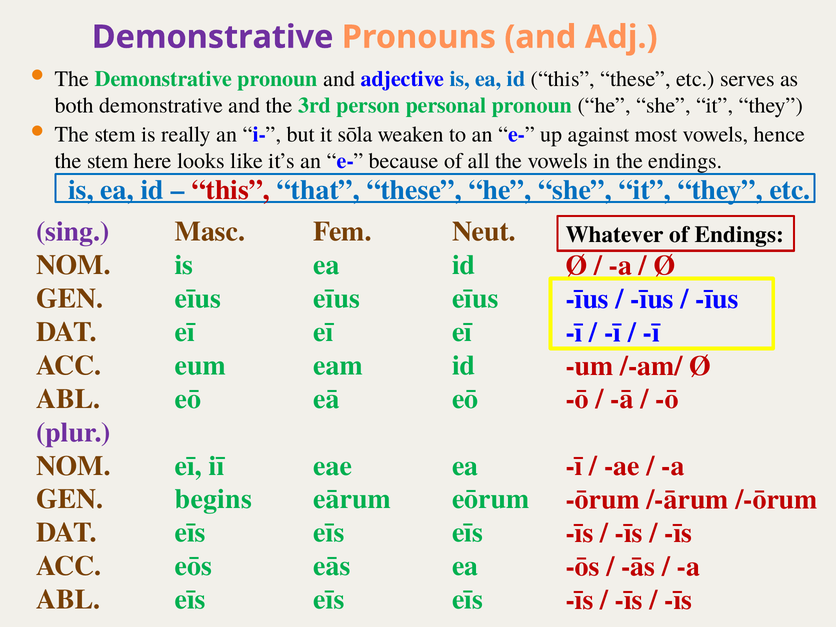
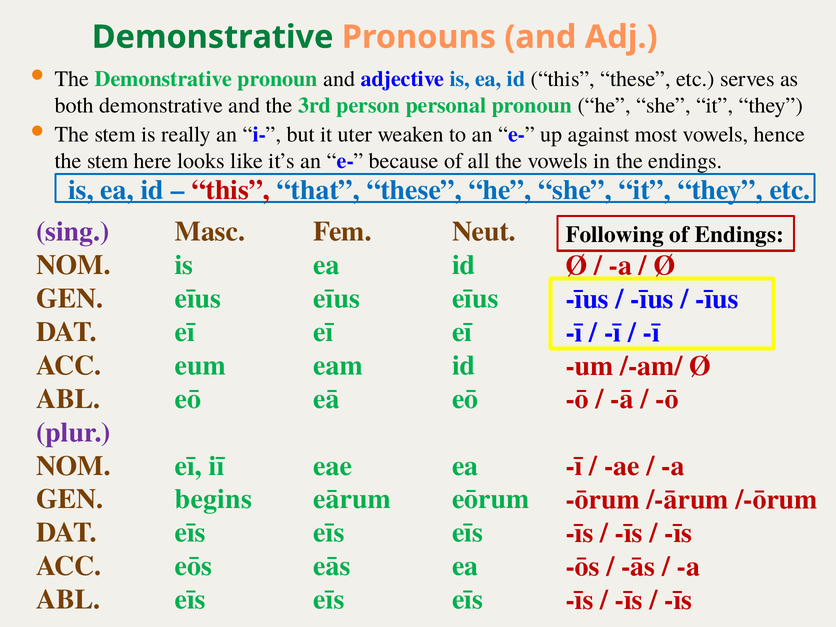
Demonstrative colour: purple -> green (213, 37)
sōla: sōla -> uter (355, 135)
Whatever: Whatever -> Following (615, 235)
